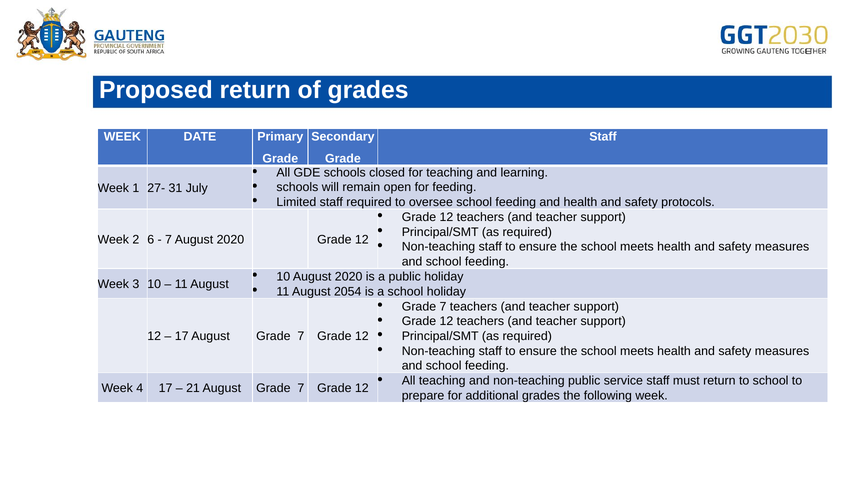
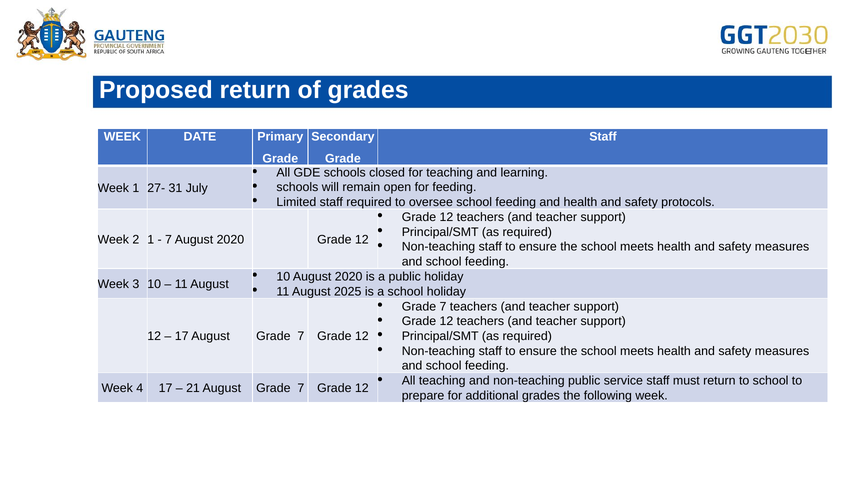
2 6: 6 -> 1 (151, 239)
2054: 2054 -> 2025 (348, 291)
